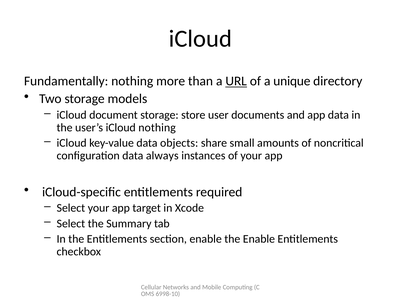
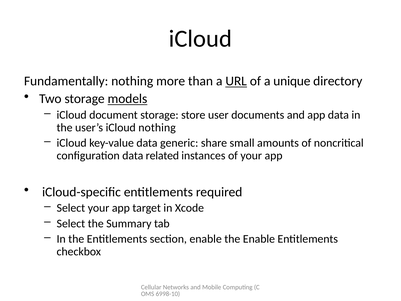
models underline: none -> present (127, 99)
objects: objects -> generic (179, 143)
always: always -> related (162, 156)
